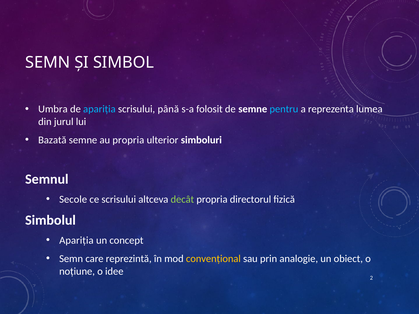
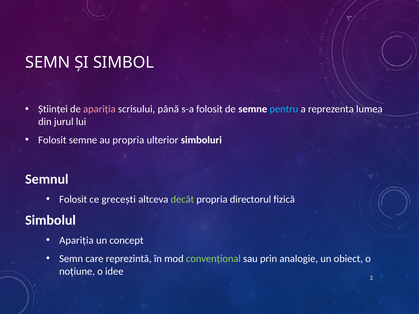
Umbra: Umbra -> Științei (53, 109)
apariția colour: light blue -> pink (99, 109)
Bazată: Bazată -> Folosit (52, 140)
Secole: Secole -> Folosit (73, 200)
ce scrisului: scrisului -> grecești (119, 200)
convențional colour: yellow -> light green (213, 259)
